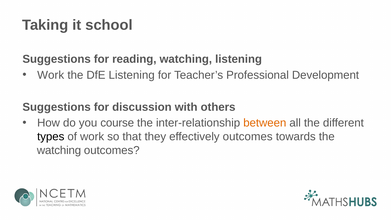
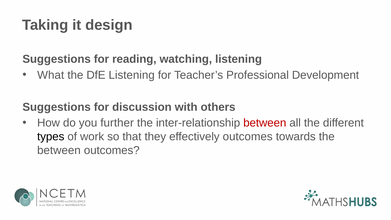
school: school -> design (109, 25)
Work: Work -> What (51, 75)
course: course -> further (117, 123)
between colour: orange -> red (265, 123)
watching: watching -> between (59, 150)
